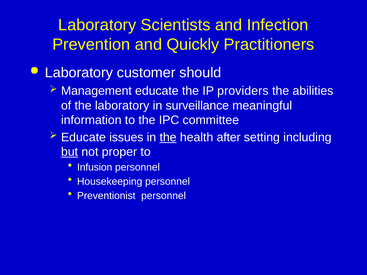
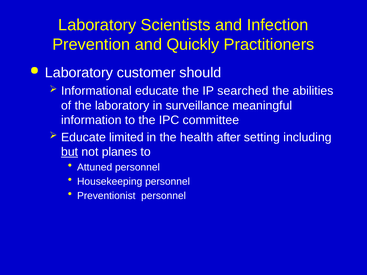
Management: Management -> Informational (96, 91)
providers: providers -> searched (243, 91)
issues: issues -> limited (126, 137)
the underline: present -> none (168, 137)
proper: proper -> planes (119, 152)
Infusion: Infusion -> Attuned (95, 167)
